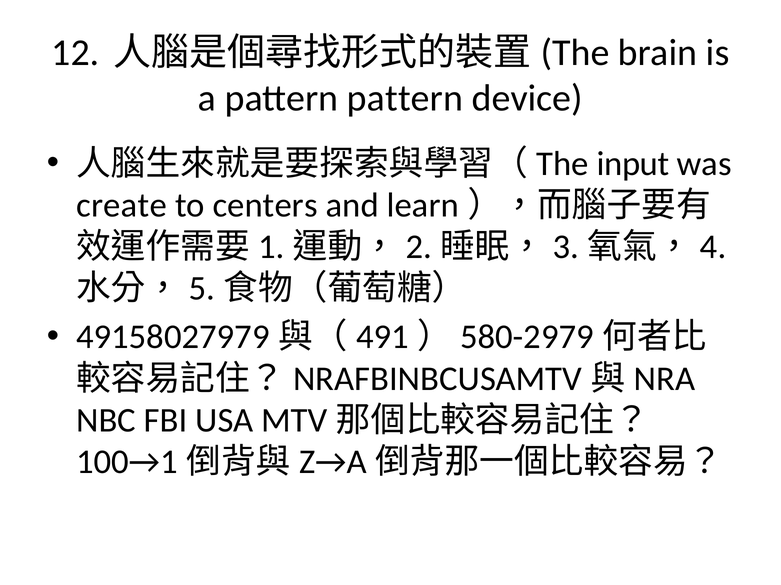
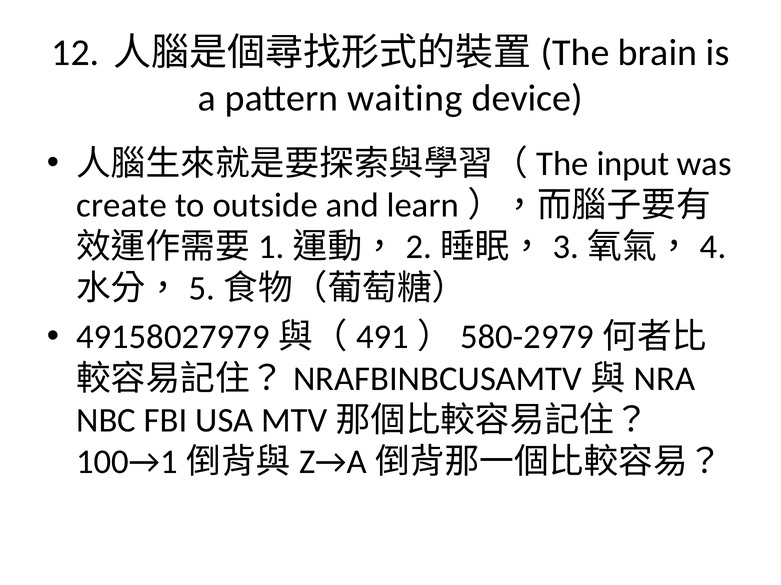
pattern pattern: pattern -> waiting (405, 98)
centers: centers -> outside (265, 206)
